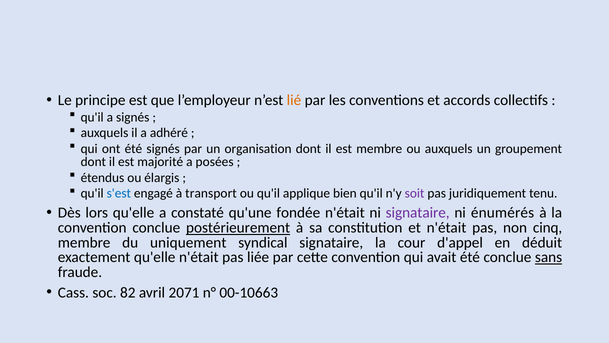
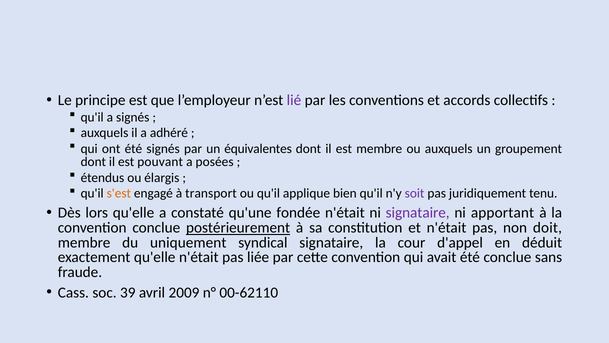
lié colour: orange -> purple (294, 100)
organisation: organisation -> équivalentes (258, 149)
majorité: majorité -> pouvant (160, 162)
s'est colour: blue -> orange (119, 193)
énumérés: énumérés -> apportant (503, 213)
cinq: cinq -> doit (547, 227)
sans underline: present -> none (549, 257)
82: 82 -> 39 (128, 292)
2071: 2071 -> 2009 (184, 292)
00-10663: 00-10663 -> 00-62110 (249, 292)
